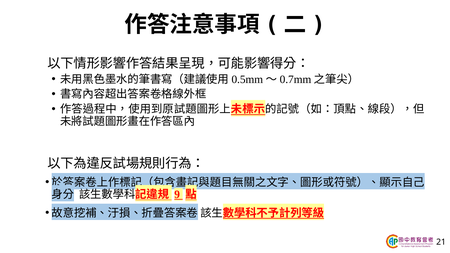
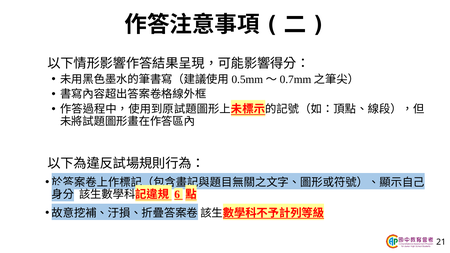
9: 9 -> 6 (177, 195)
